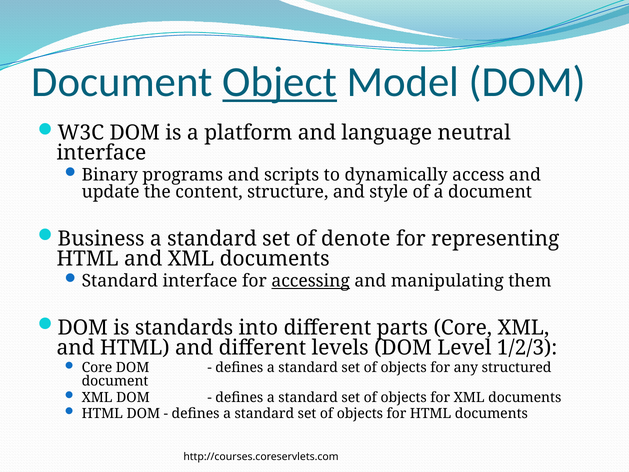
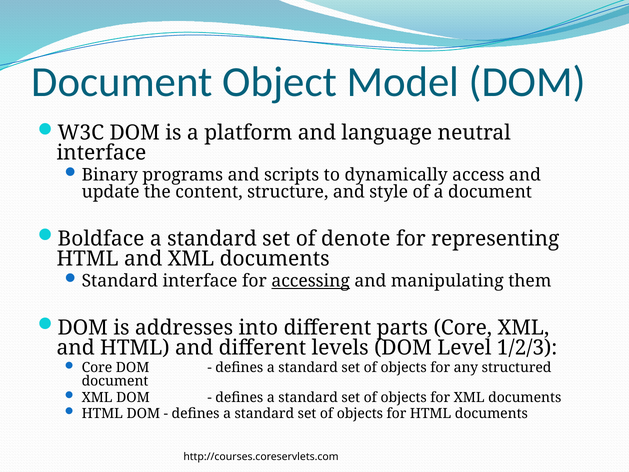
Object underline: present -> none (280, 82)
Business: Business -> Boldface (101, 239)
standards: standards -> addresses (184, 328)
